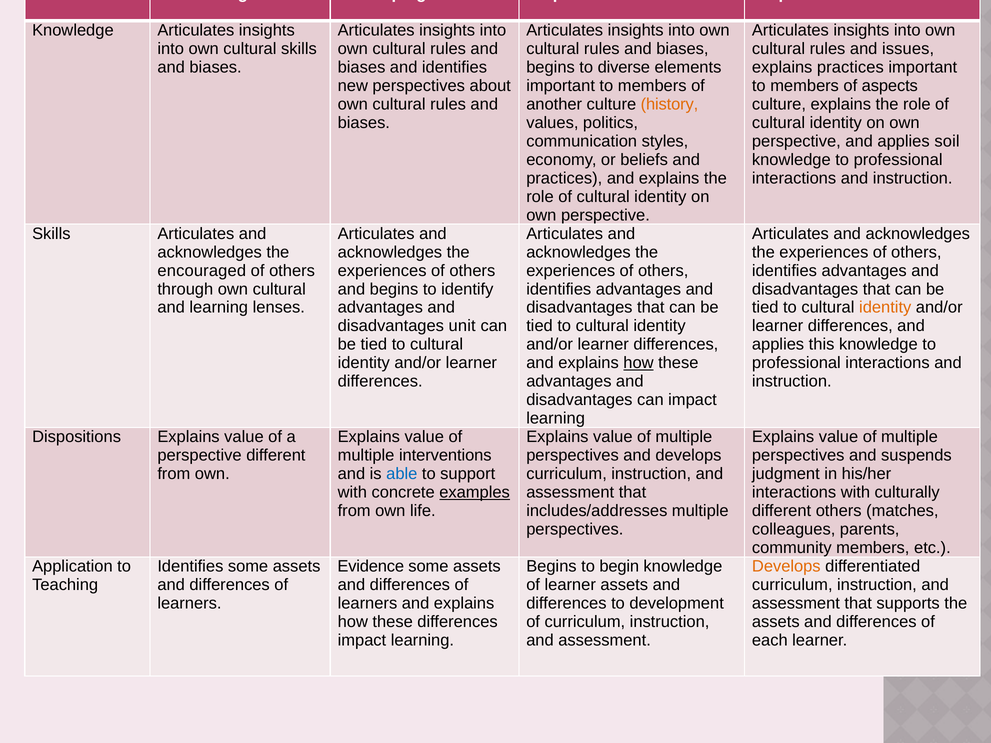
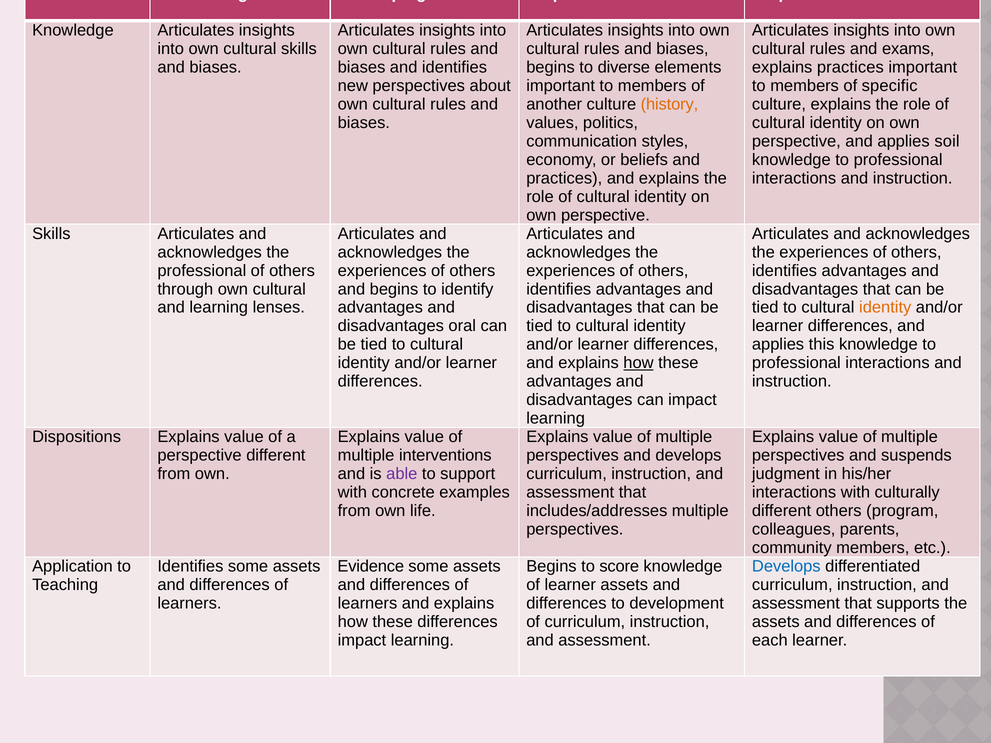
issues: issues -> exams (908, 49)
aspects: aspects -> specific (890, 86)
encouraged: encouraged -> professional (202, 271)
unit: unit -> oral (462, 326)
able colour: blue -> purple (402, 474)
examples underline: present -> none (475, 493)
matches: matches -> program (902, 511)
begin: begin -> score (619, 567)
Develops colour: orange -> blue (786, 567)
